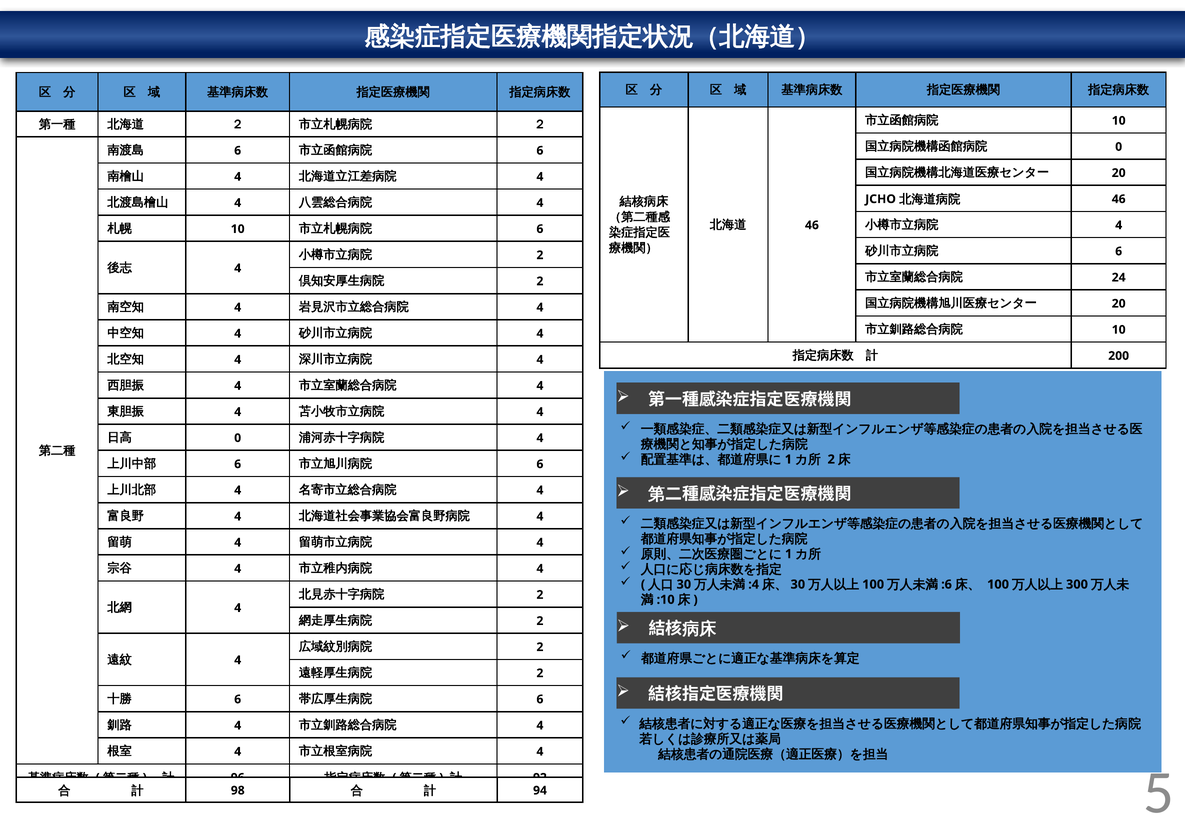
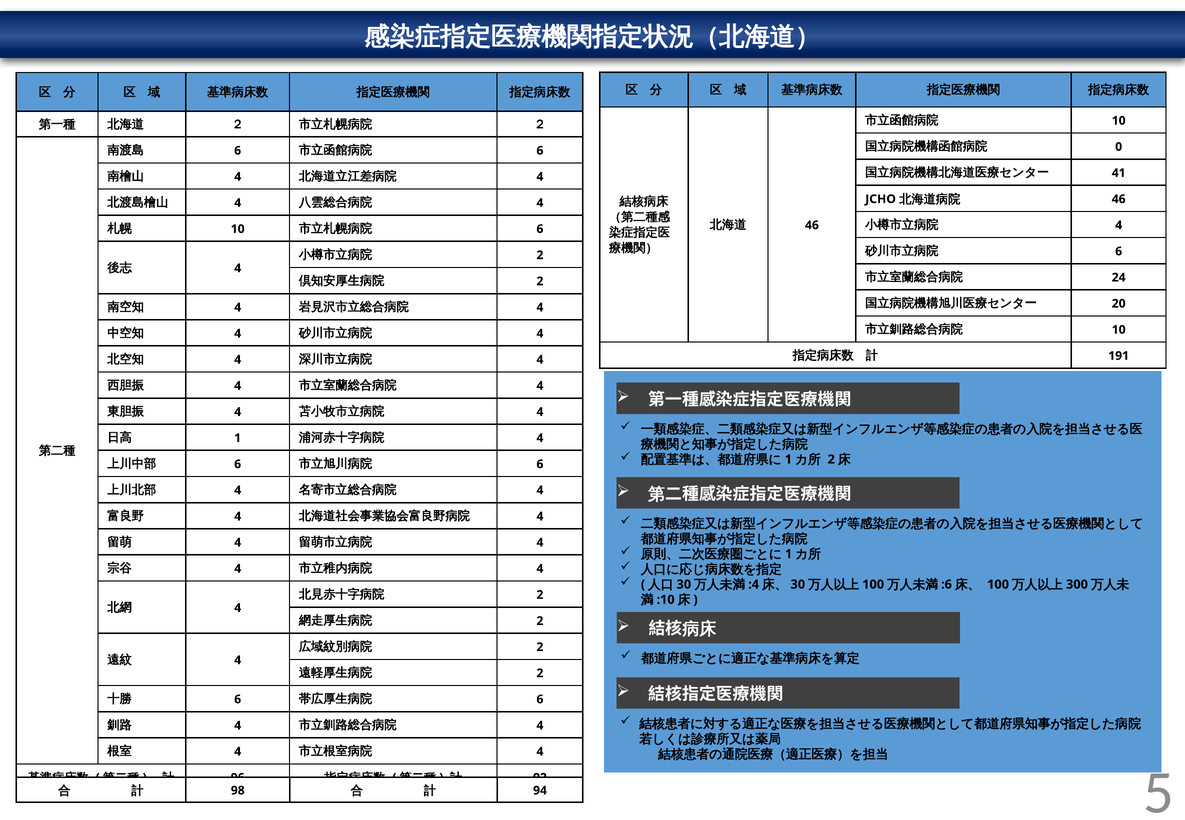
20: 20 -> 41 (1119, 173)
200: 200 -> 191 (1119, 356)
0: 0 -> 1 (238, 438)
